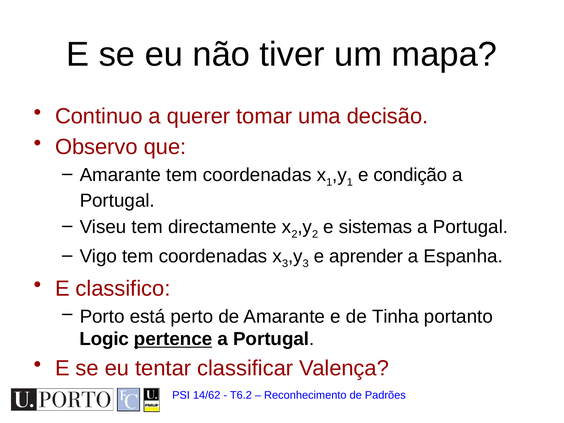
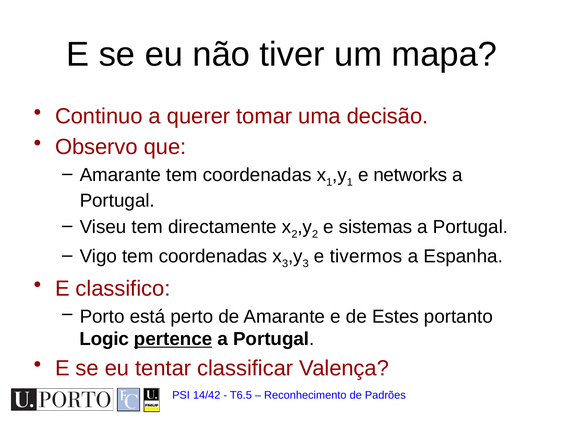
condição: condição -> networks (410, 175)
aprender: aprender -> tivermos (366, 256)
Tinha: Tinha -> Estes (395, 316)
14/62: 14/62 -> 14/42 (207, 395)
T6.2: T6.2 -> T6.5 (241, 395)
